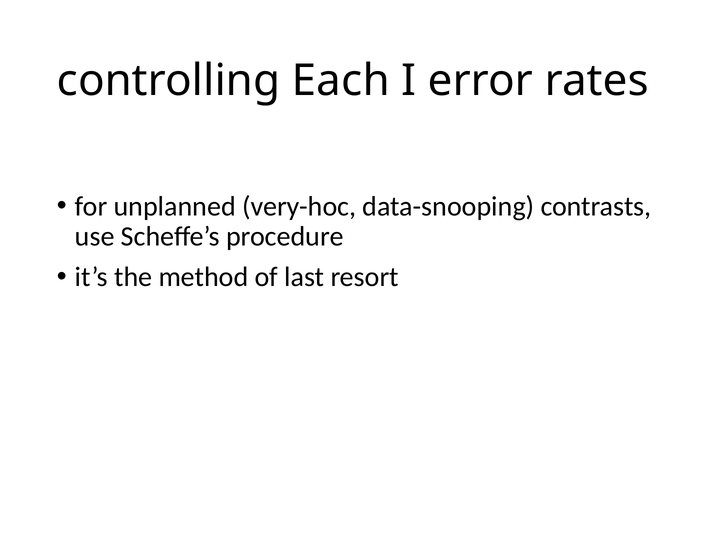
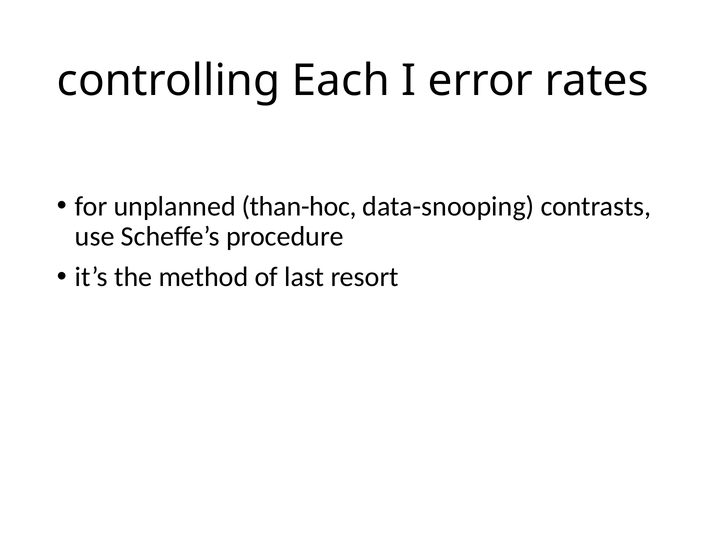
very-hoc: very-hoc -> than-hoc (299, 207)
